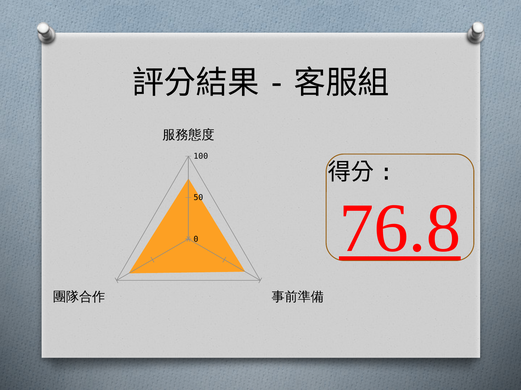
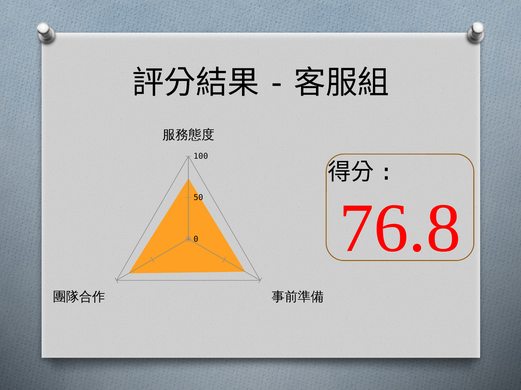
76.8 underline: present -> none (400, 229)
